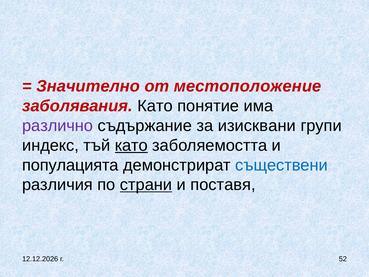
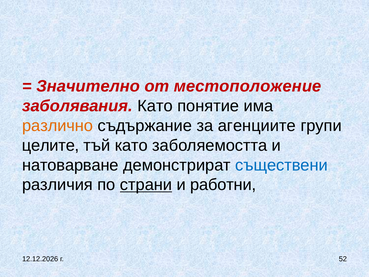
различно colour: purple -> orange (58, 126)
изисквани: изисквани -> агенциите (257, 126)
индекс: индекс -> целите (51, 145)
като underline: present -> none (131, 145)
популацията: популацията -> натоварване (70, 165)
поставя: поставя -> работни (223, 185)
